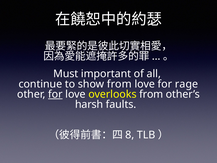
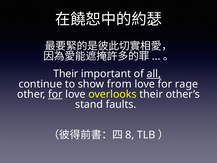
Must: Must -> Their (66, 74)
all underline: none -> present (154, 74)
overlooks from: from -> their (151, 94)
harsh: harsh -> stand (89, 104)
